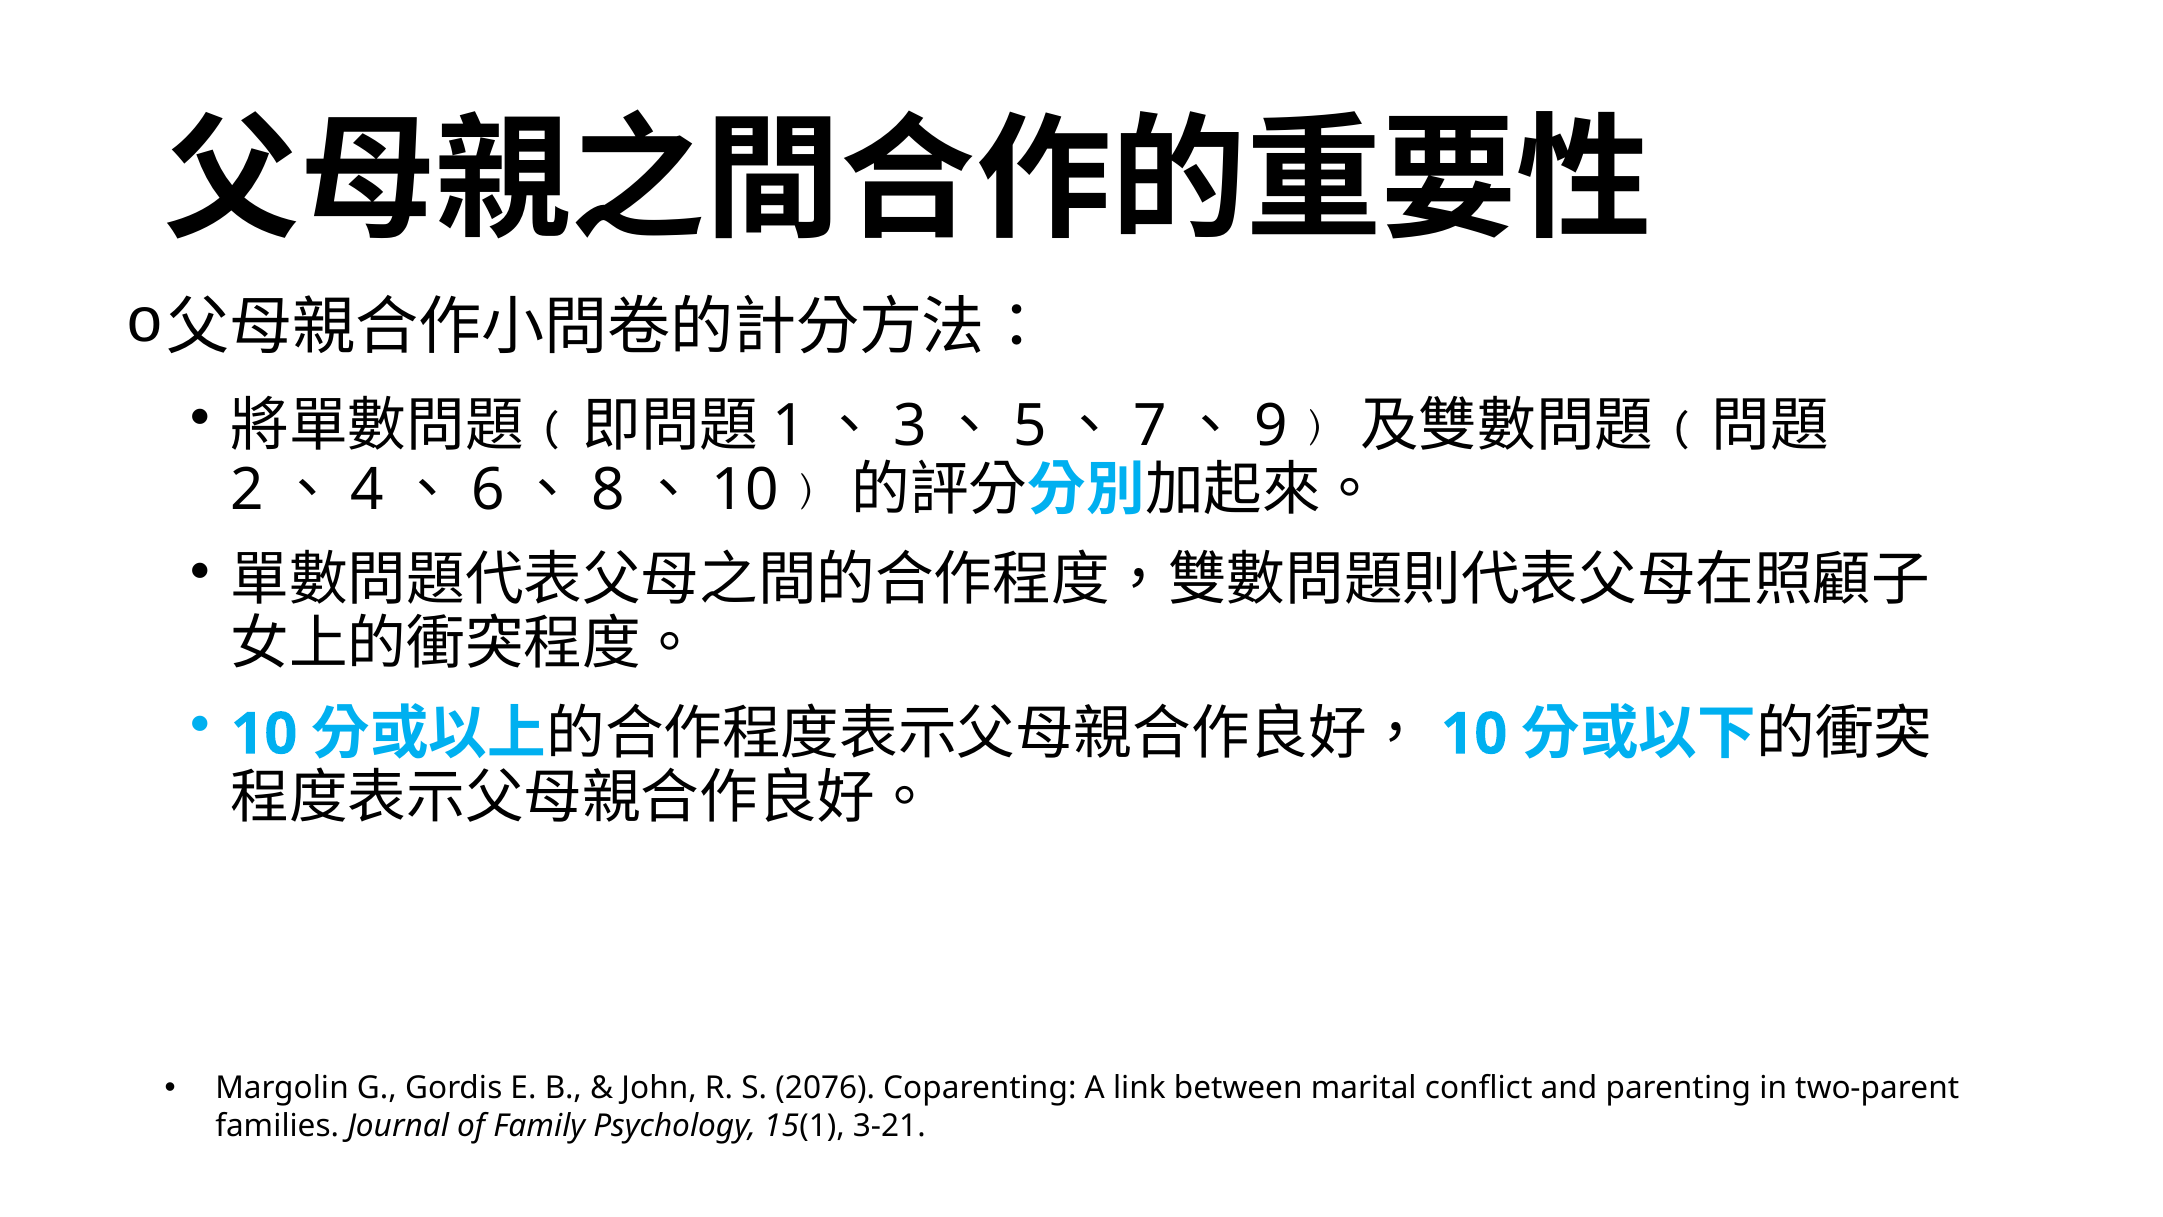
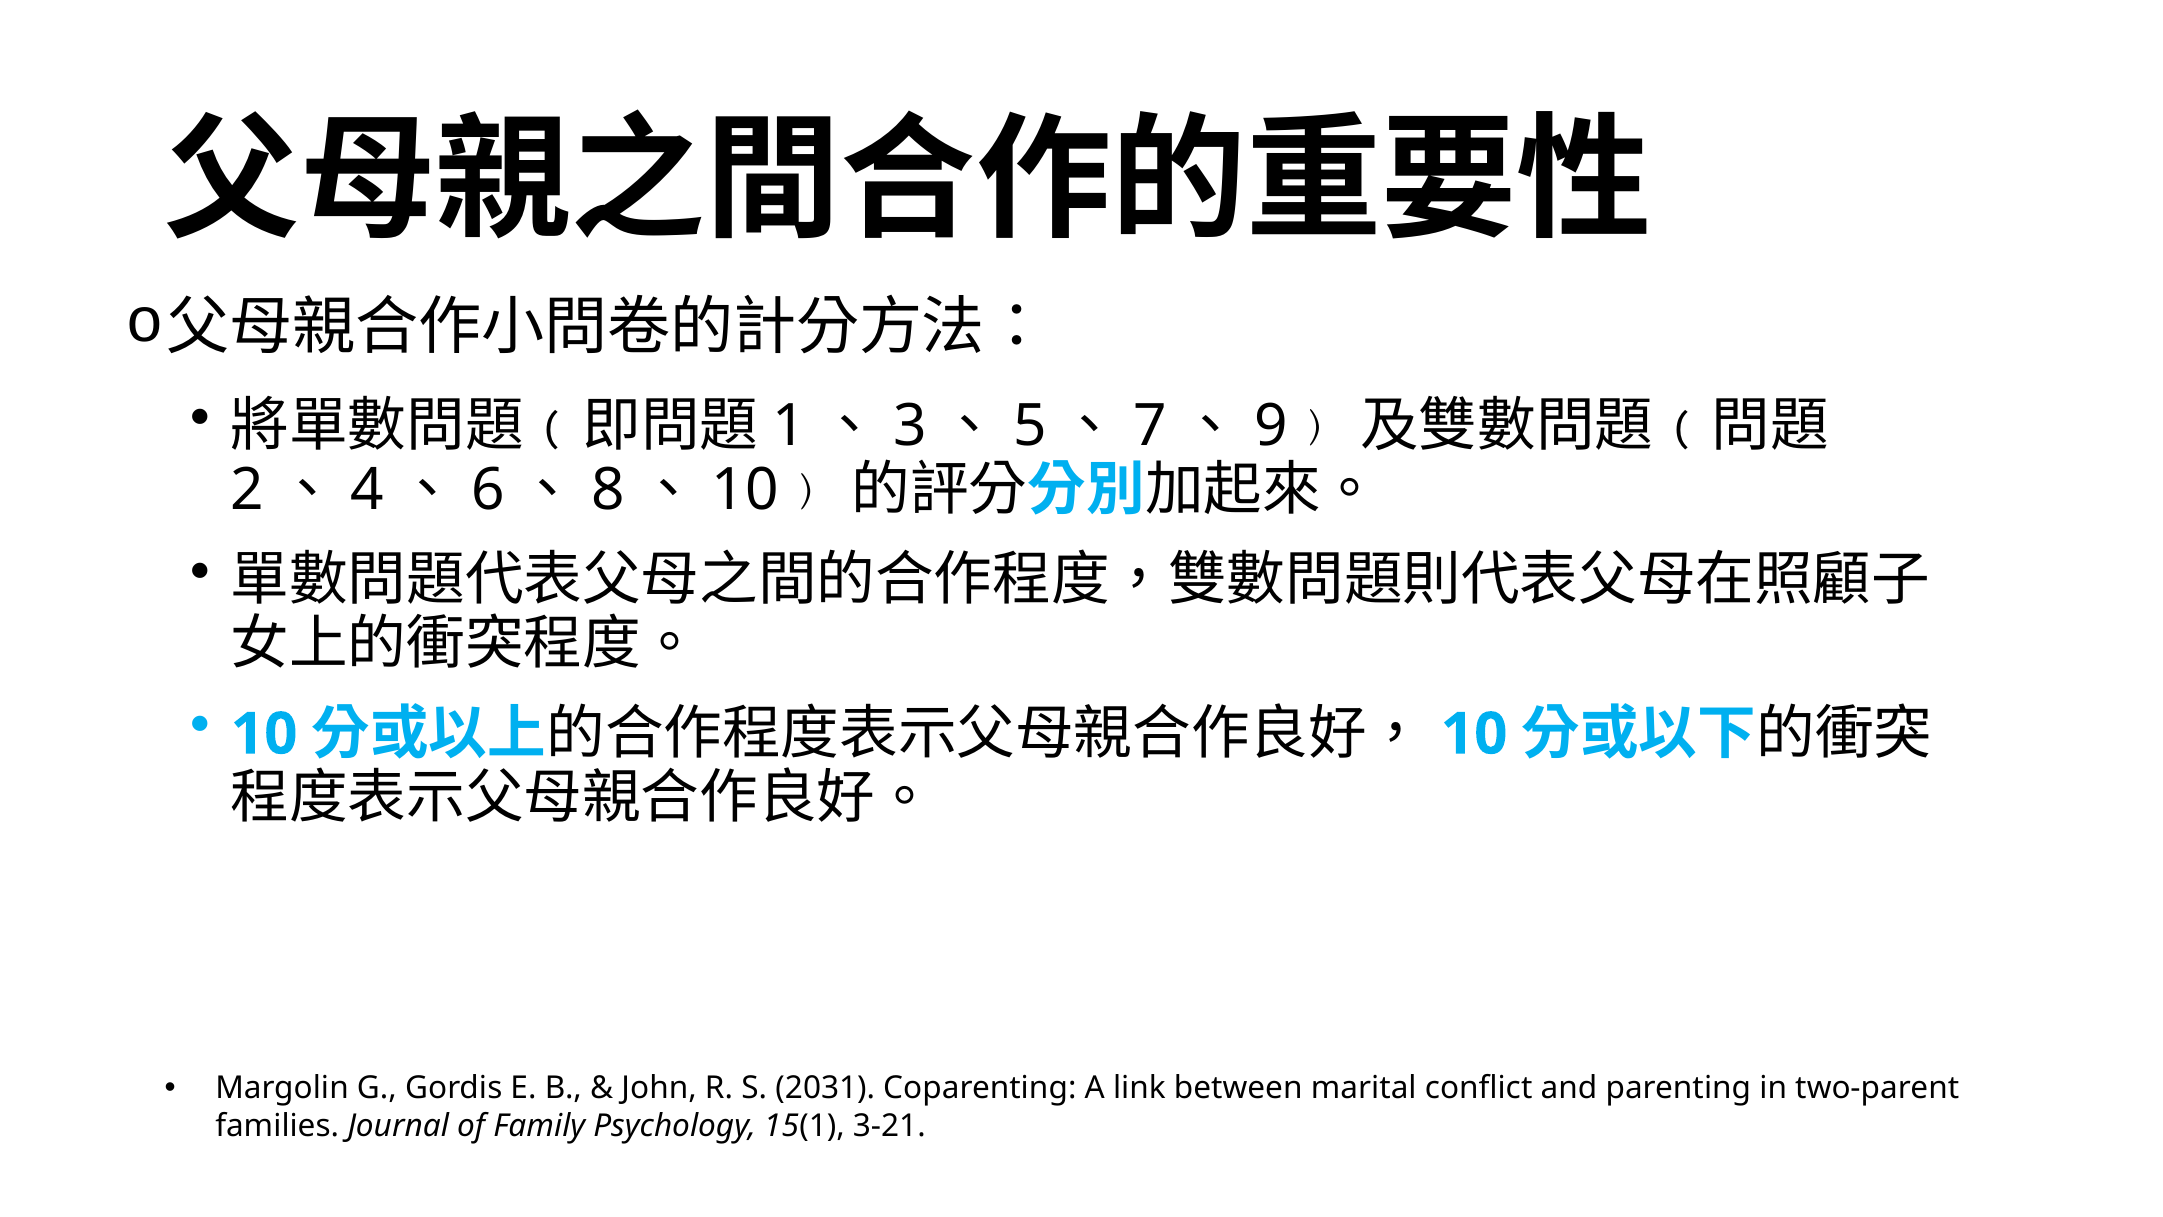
2076: 2076 -> 2031 (825, 1088)
